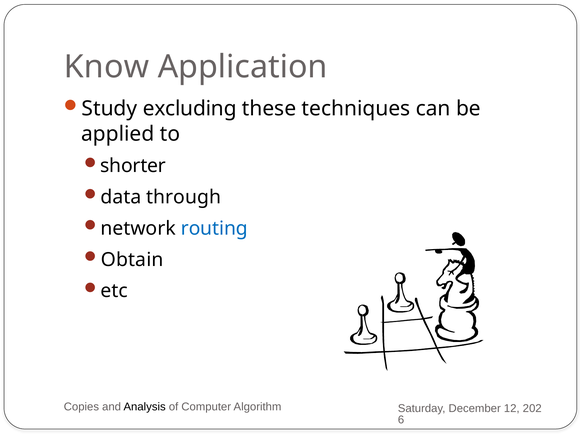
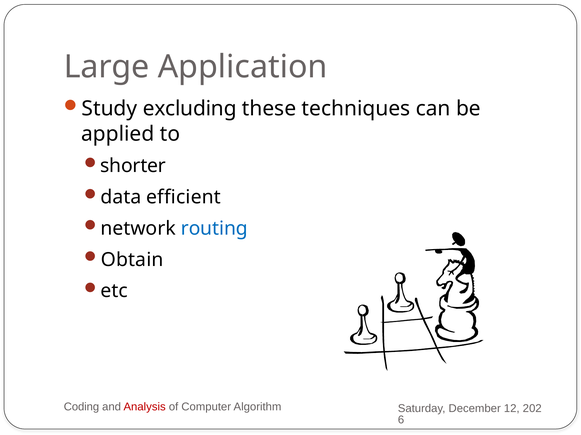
Know: Know -> Large (107, 67)
through: through -> efficient (184, 198)
Copies: Copies -> Coding (81, 407)
Analysis colour: black -> red (145, 407)
